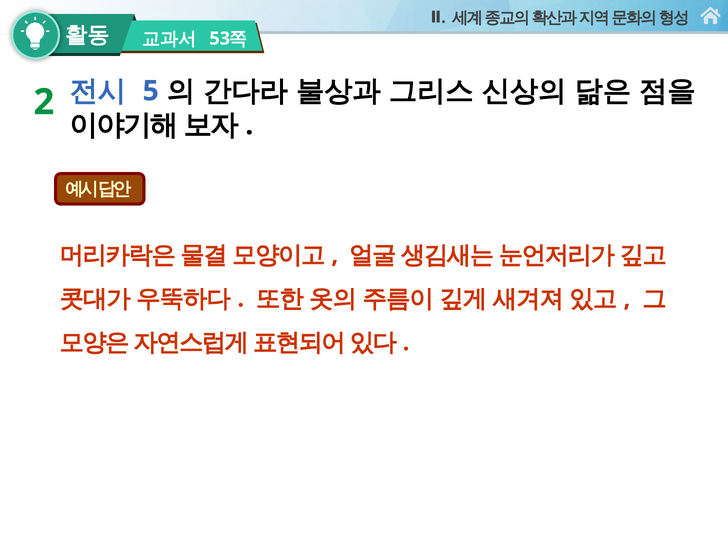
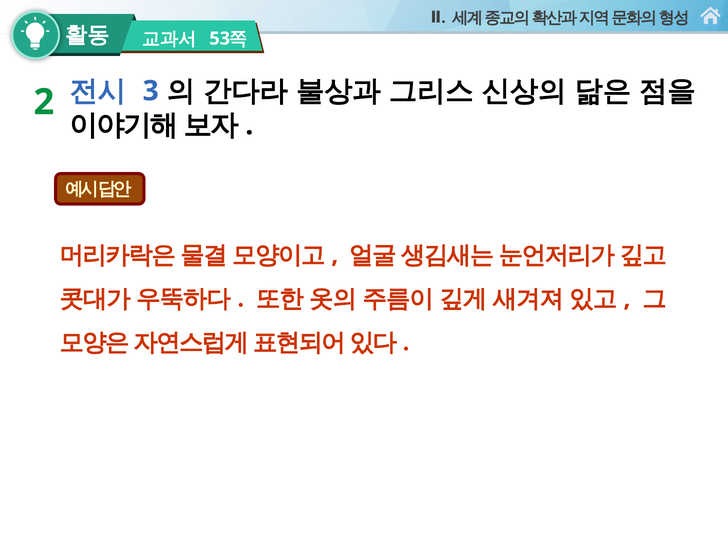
5: 5 -> 3 (151, 91)
